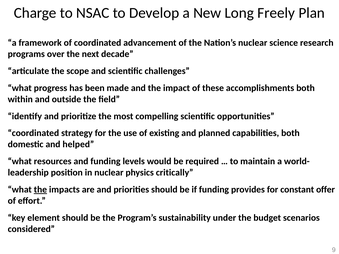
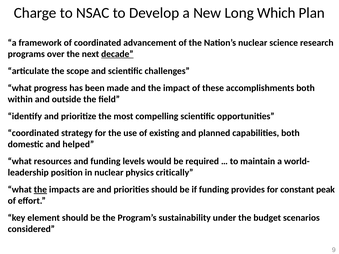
Freely: Freely -> Which (276, 13)
decade underline: none -> present (117, 54)
offer: offer -> peak (325, 190)
